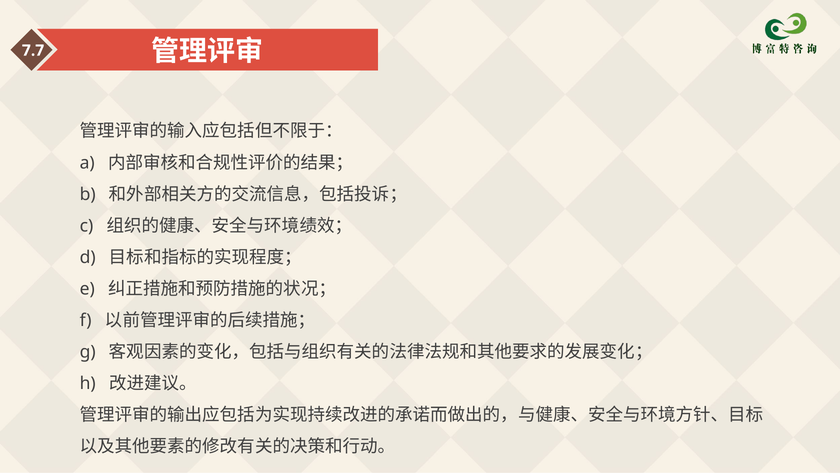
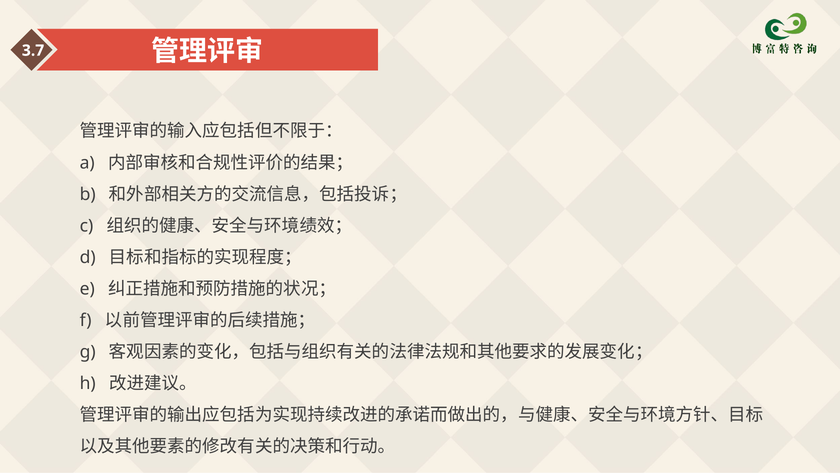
7.7: 7.7 -> 3.7 (33, 50)
